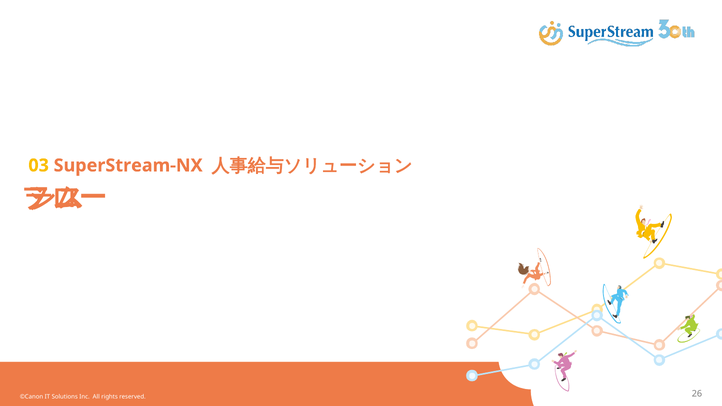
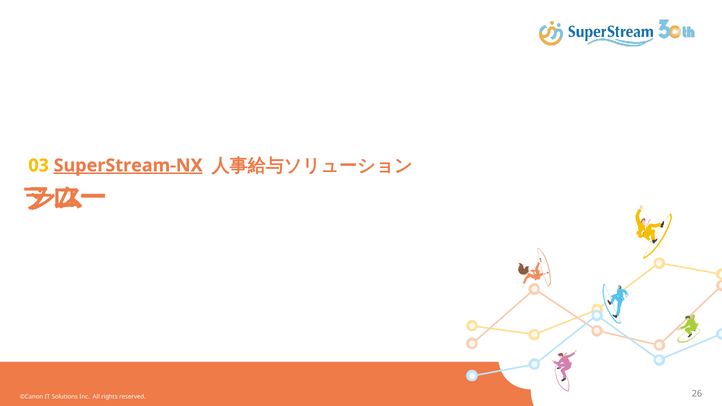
SuperStream-NX underline: none -> present (128, 166)
